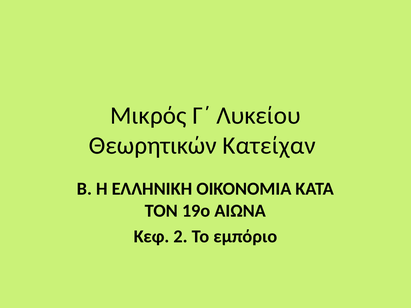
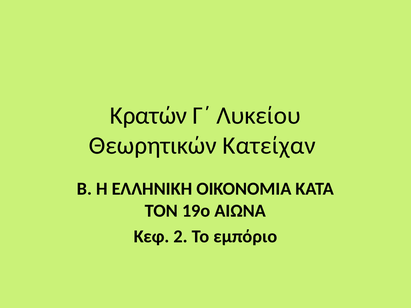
Μικρός: Μικρός -> Κρατών (149, 115)
